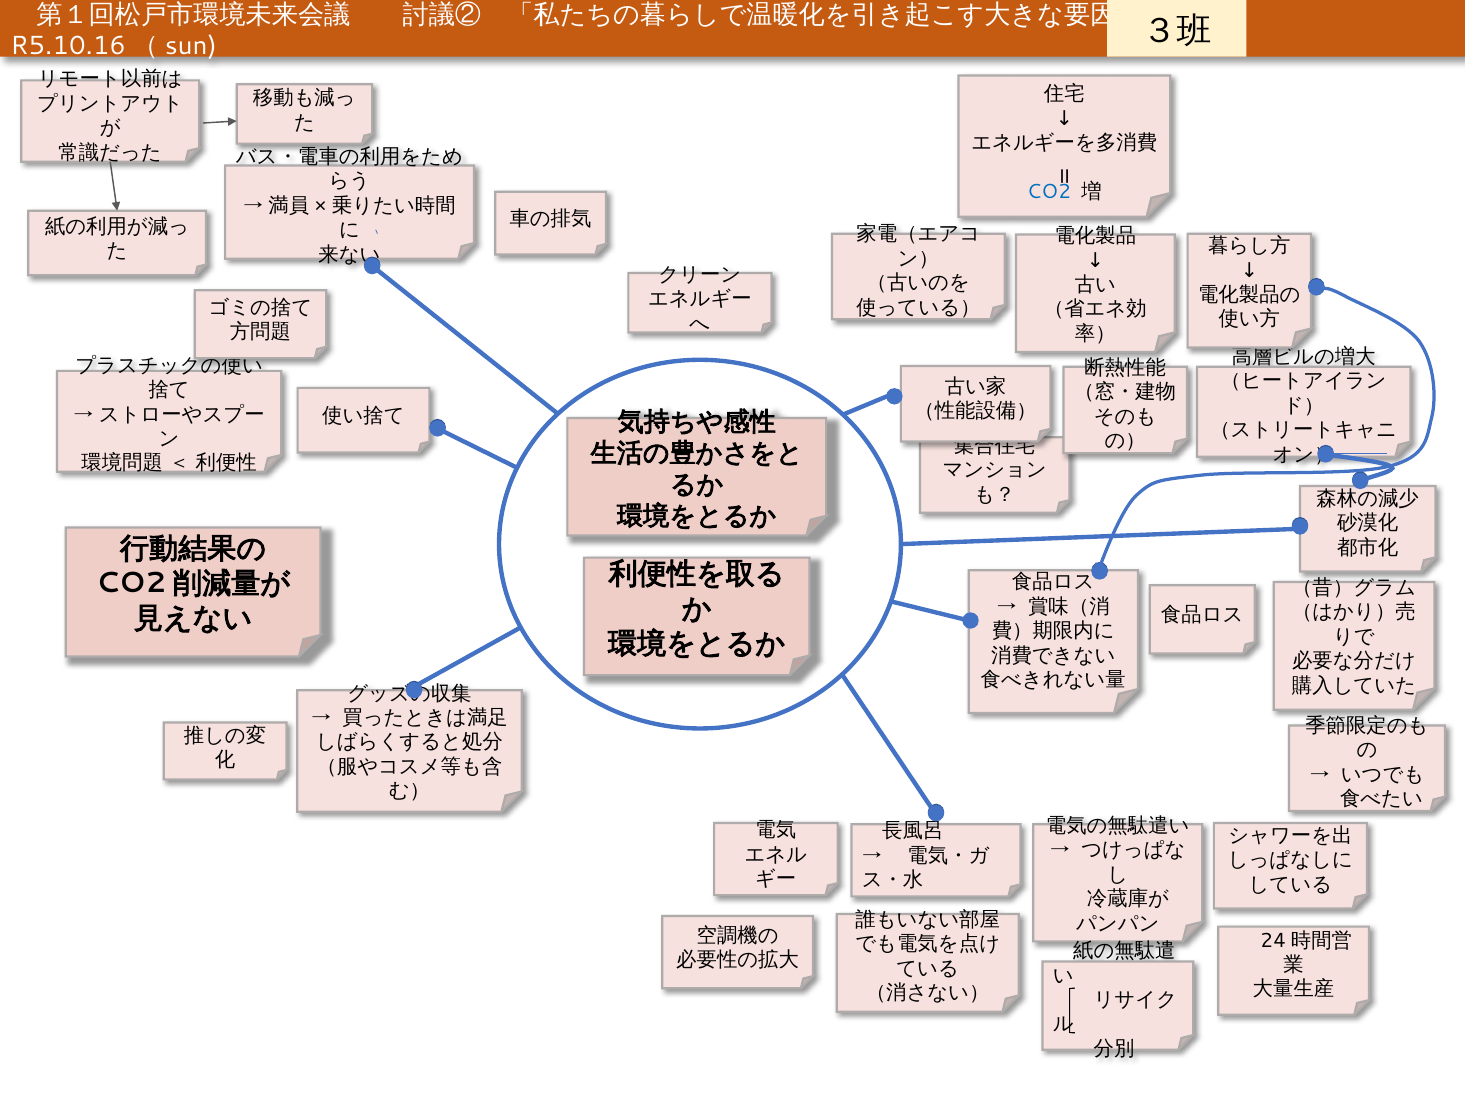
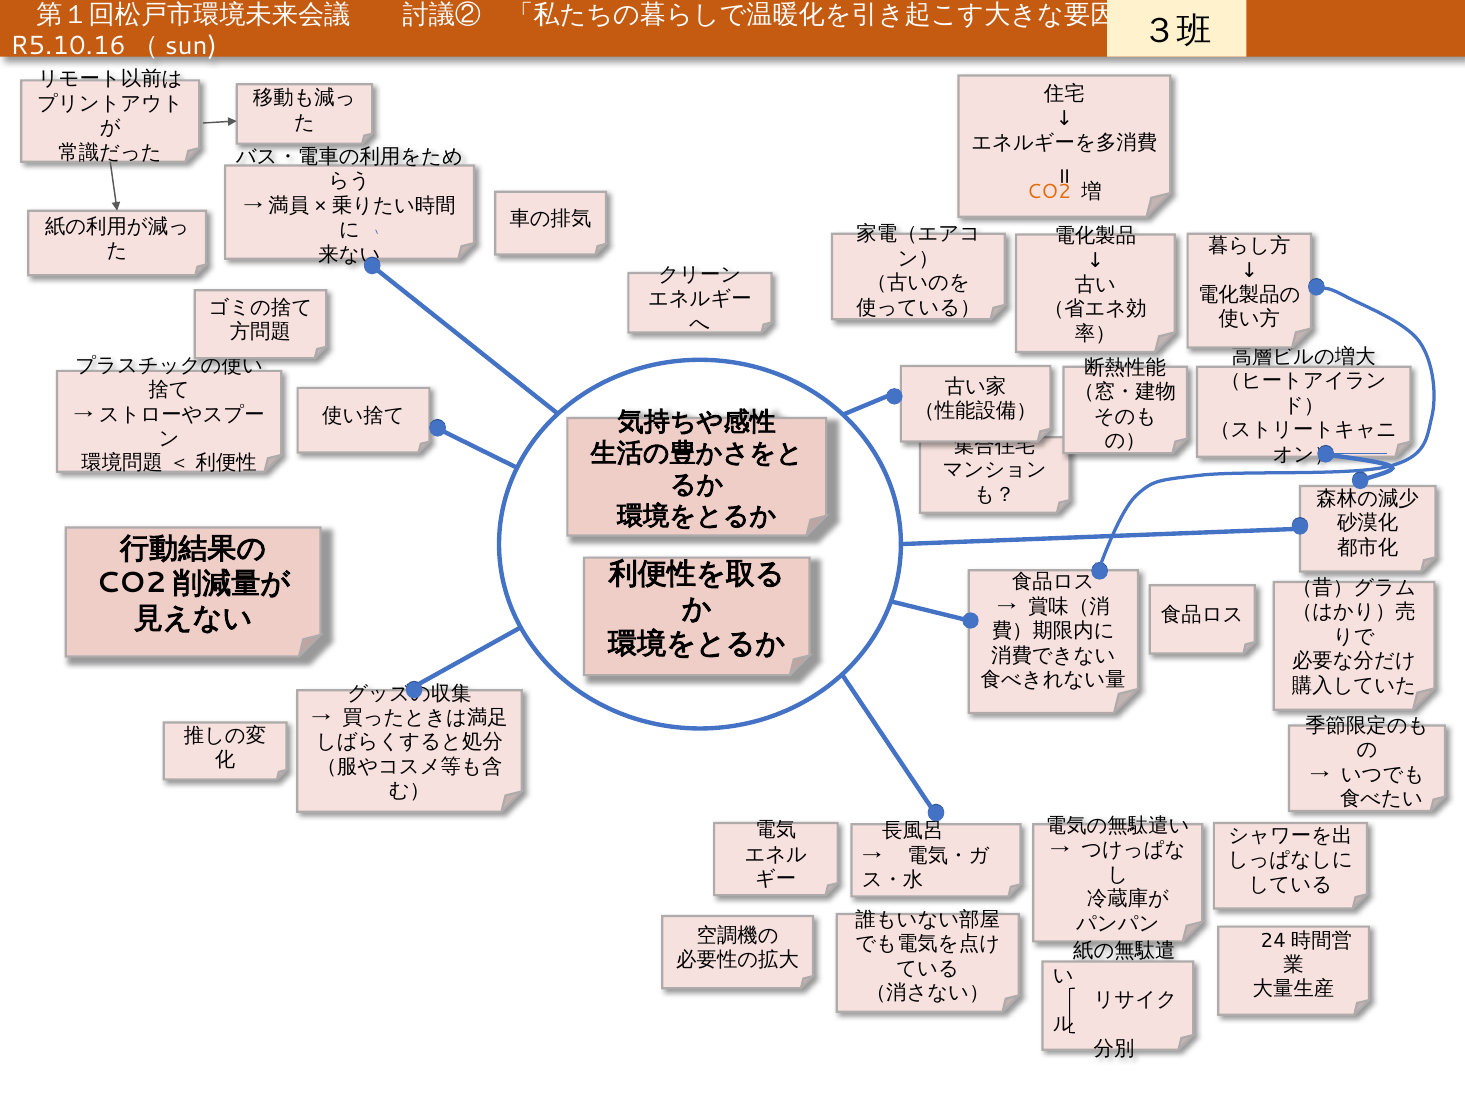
CO2 colour: blue -> orange (1049, 192)
